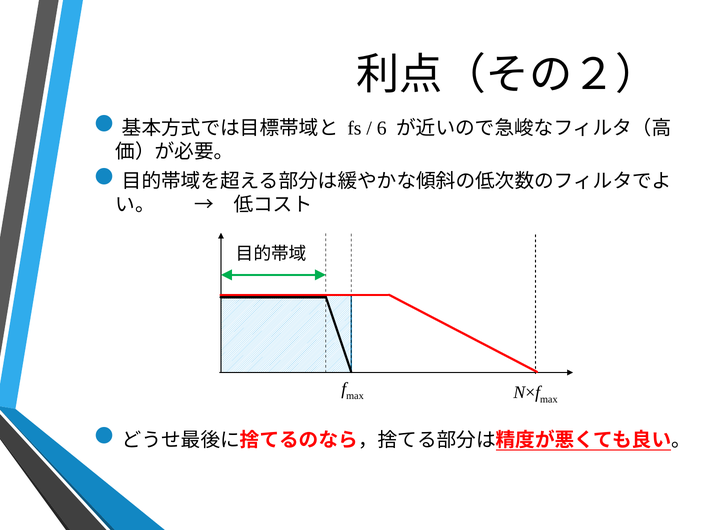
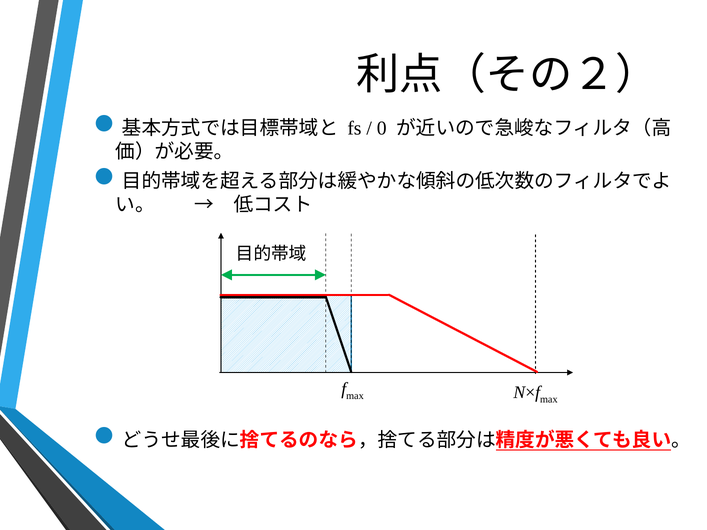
6: 6 -> 0 (382, 128)
